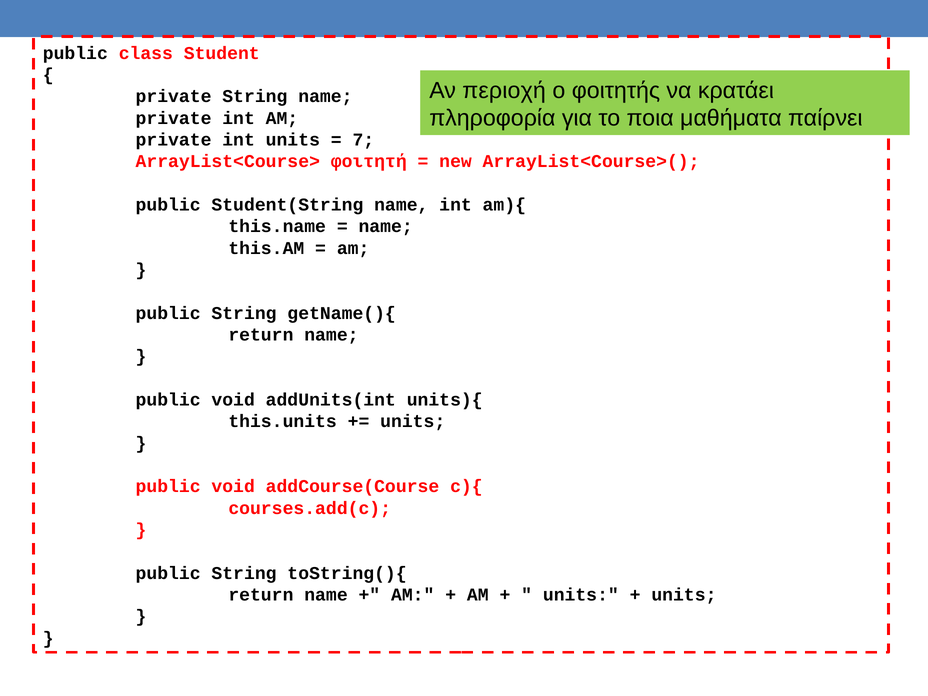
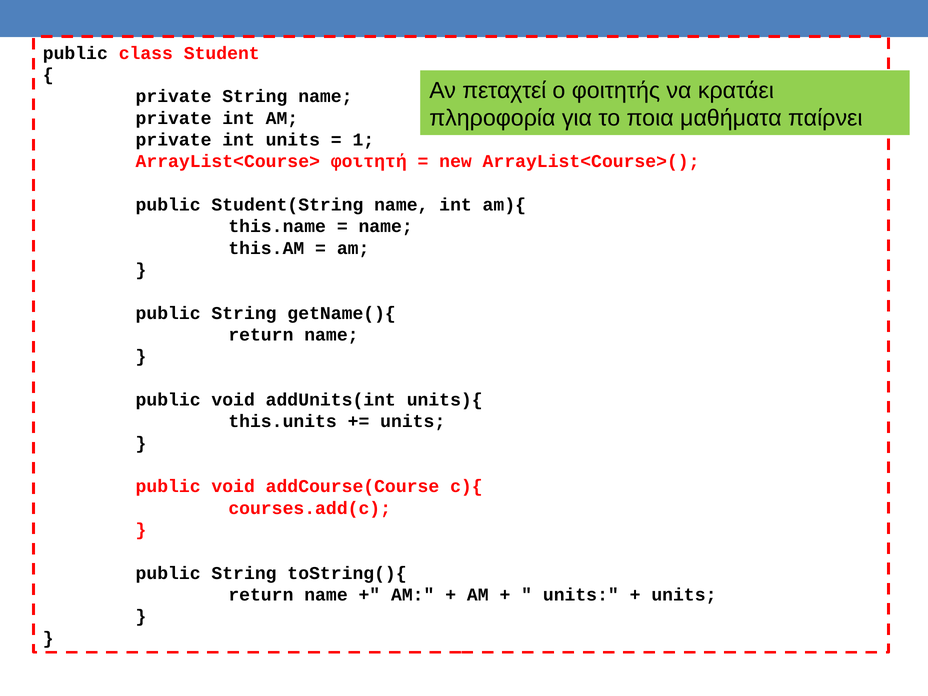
περιοχή: περιοχή -> πεταχτεί (504, 90)
7: 7 -> 1 (363, 140)
